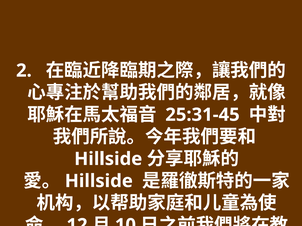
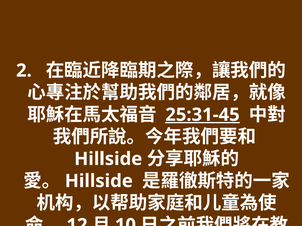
25:31-45 underline: none -> present (202, 115)
